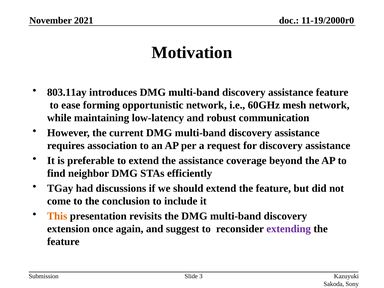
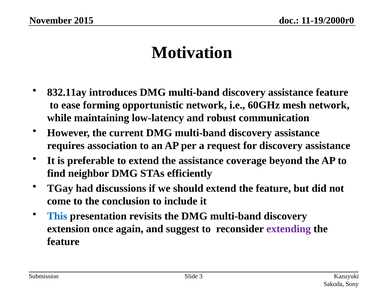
2021: 2021 -> 2015 (84, 20)
803.11ay: 803.11ay -> 832.11ay (67, 92)
This colour: orange -> blue (57, 216)
